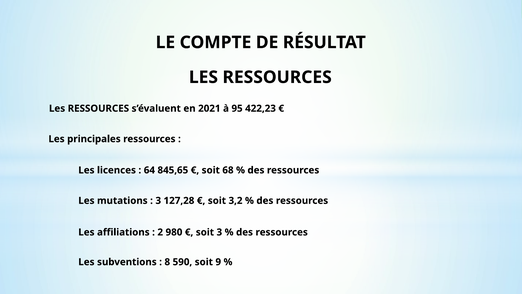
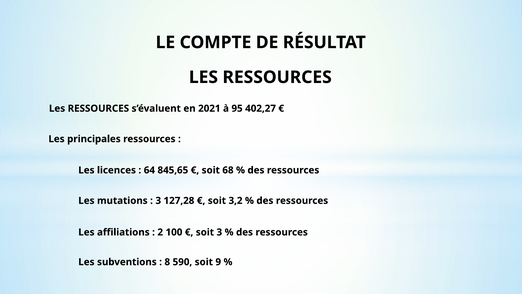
422,23: 422,23 -> 402,27 (261, 108)
980: 980 -> 100 (174, 232)
